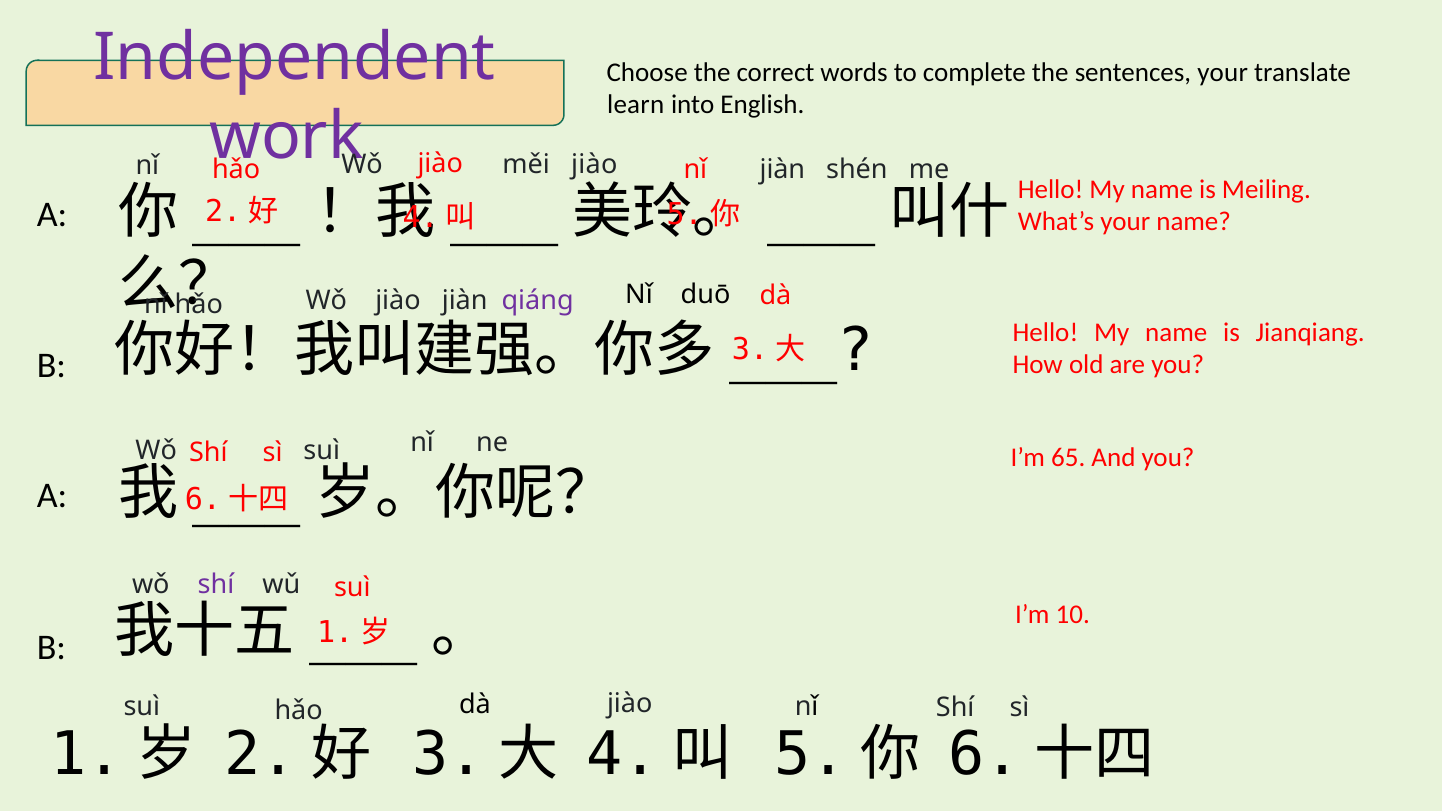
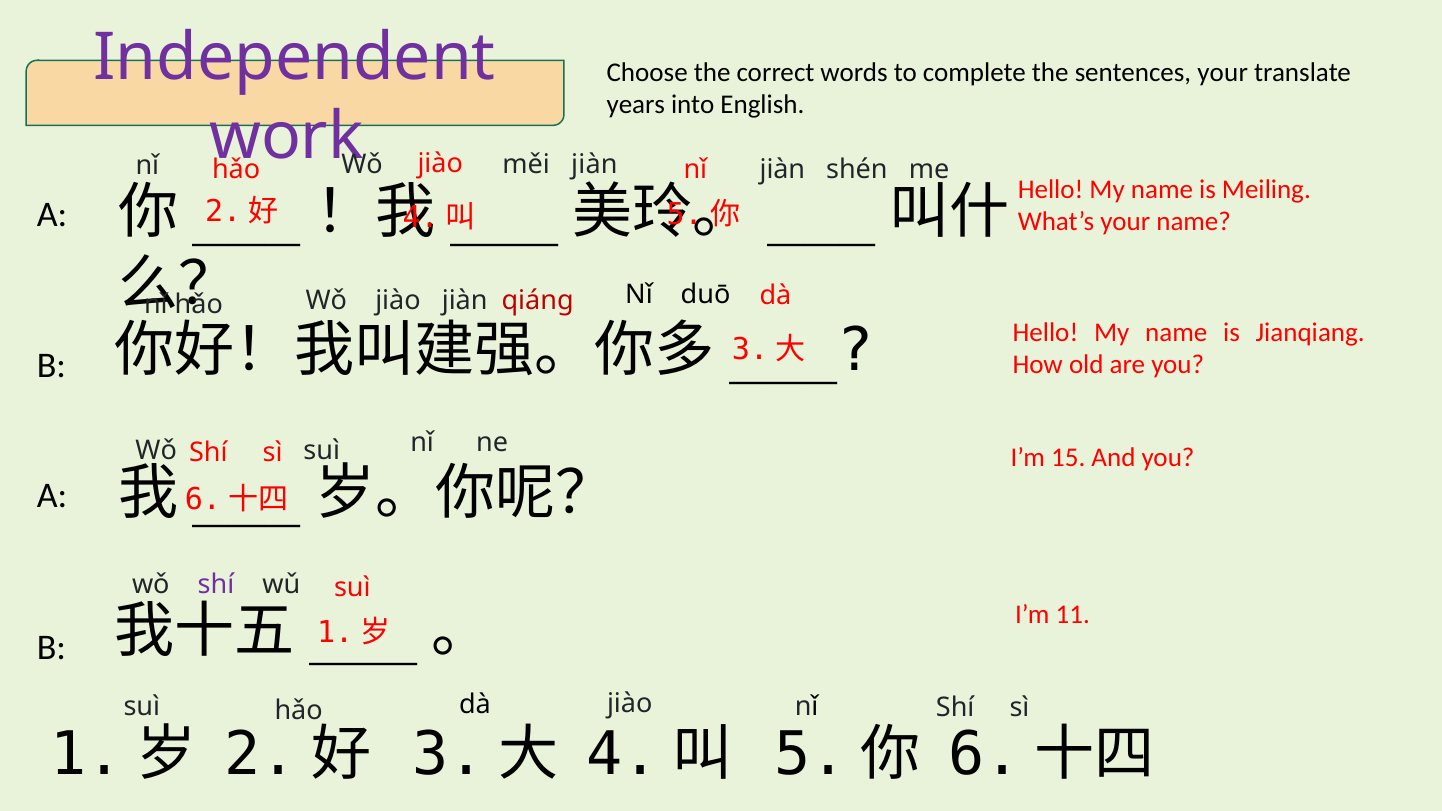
learn: learn -> years (636, 105)
měi jiào: jiào -> jiàn (594, 164)
qiáng colour: purple -> red (538, 301)
65: 65 -> 15 (1068, 458)
10: 10 -> 11 (1073, 615)
